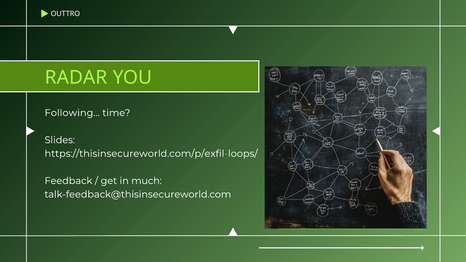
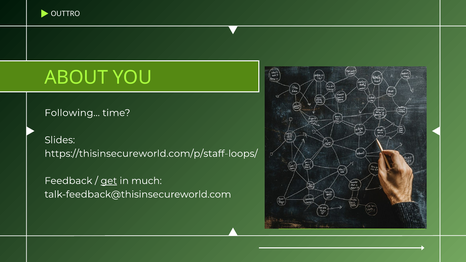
RADAR: RADAR -> ABOUT (76, 78)
https://thisinsecureworld.com/p/exfil-loops/: https://thisinsecureworld.com/p/exfil-loops/ -> https://thisinsecureworld.com/p/staff-loops/ (151, 154)
get underline: none -> present (109, 181)
